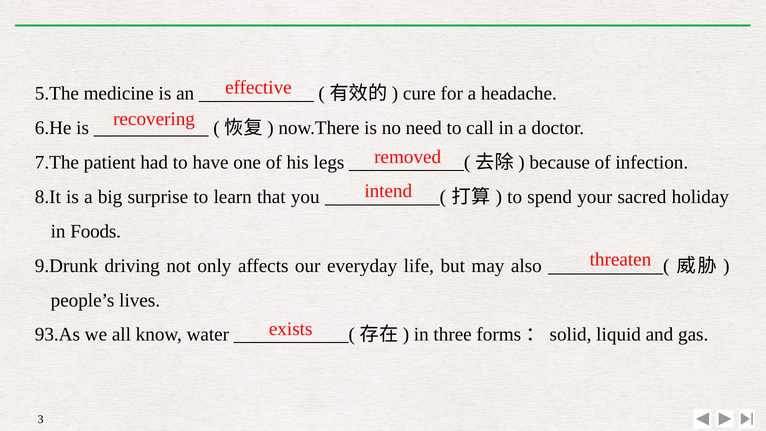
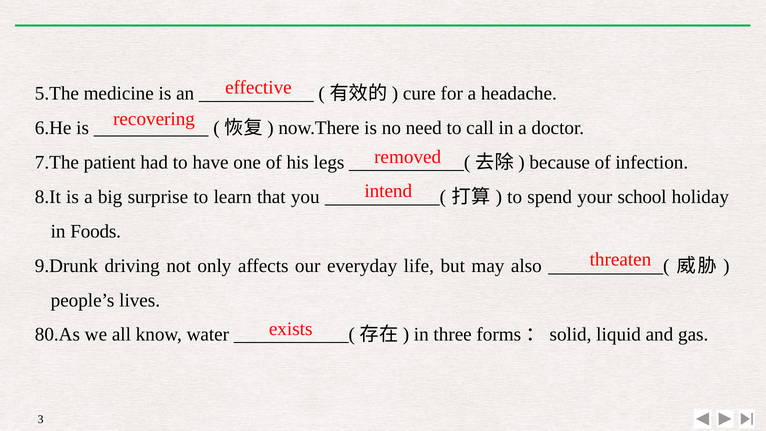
sacred: sacred -> school (642, 197)
93.As: 93.As -> 80.As (57, 335)
